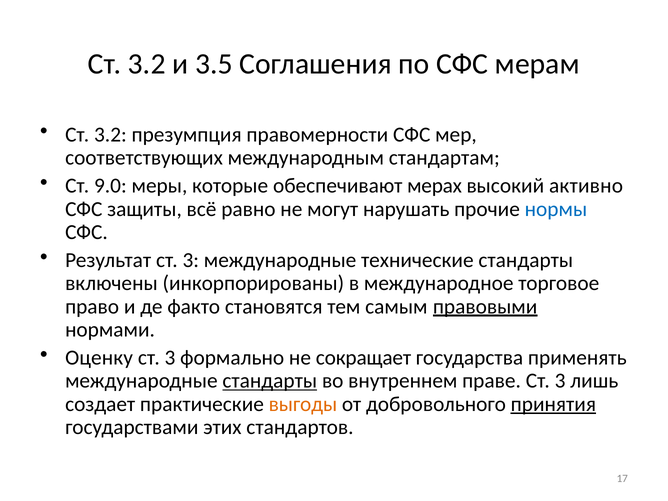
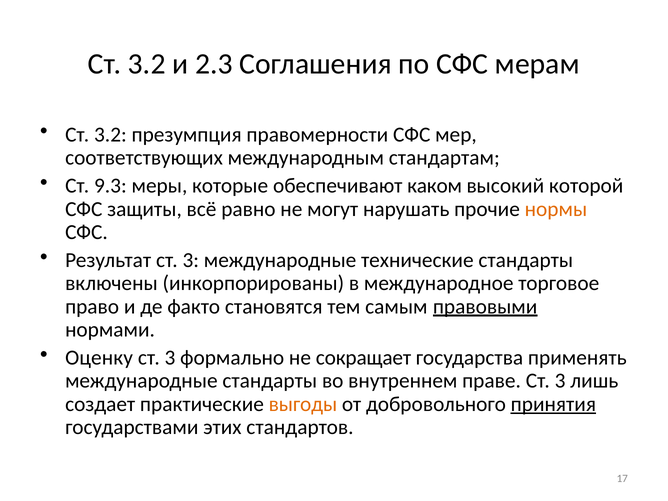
3.5: 3.5 -> 2.3 (214, 64)
9.0: 9.0 -> 9.3 (110, 186)
мерах: мерах -> каком (435, 186)
активно: активно -> которой (586, 186)
нормы colour: blue -> orange (556, 209)
стандарты underline: present -> none (270, 381)
